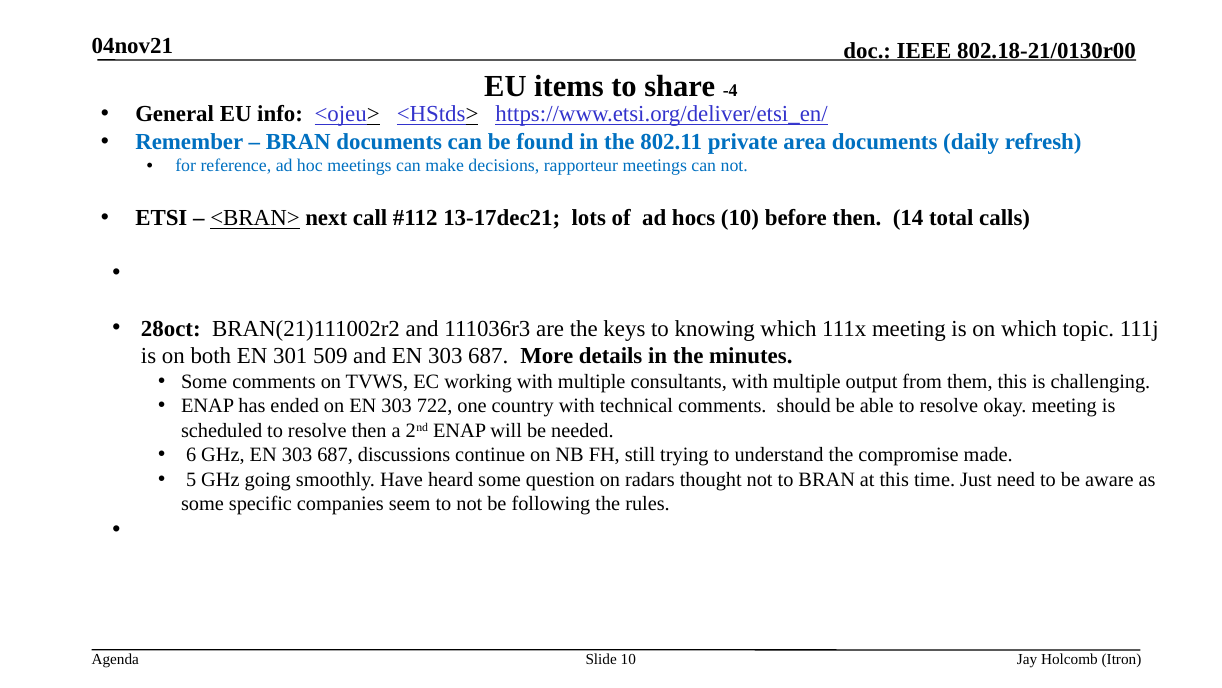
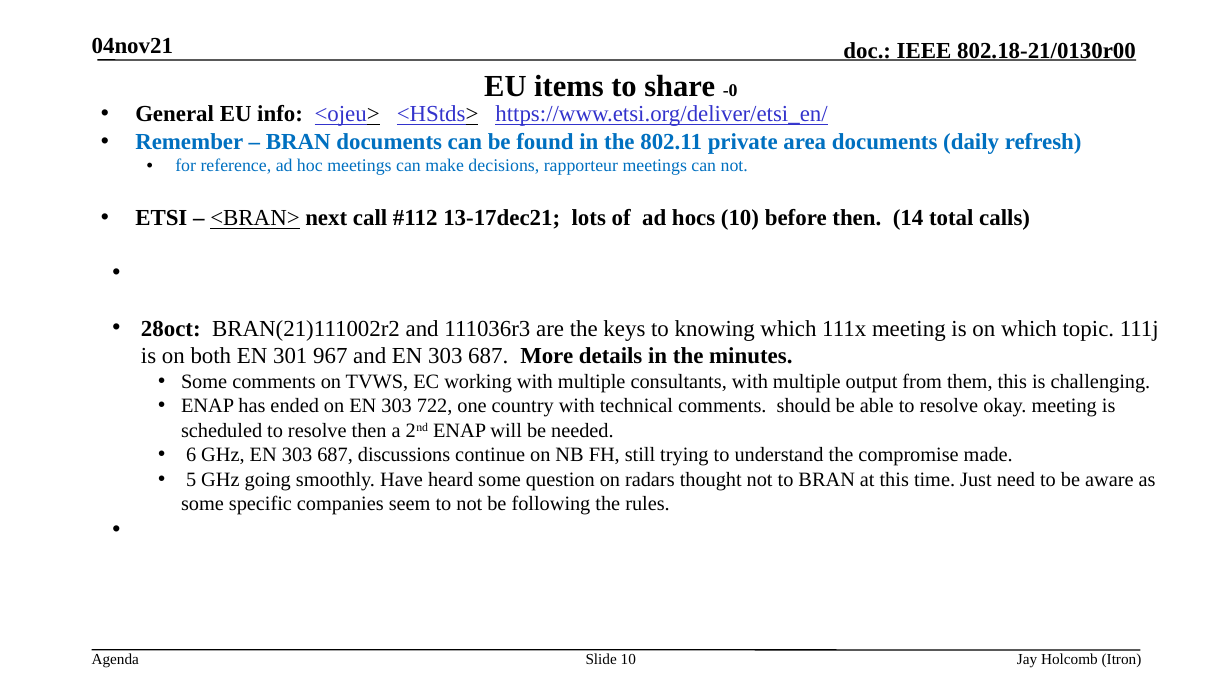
-4: -4 -> -0 (730, 91)
509: 509 -> 967 (330, 356)
